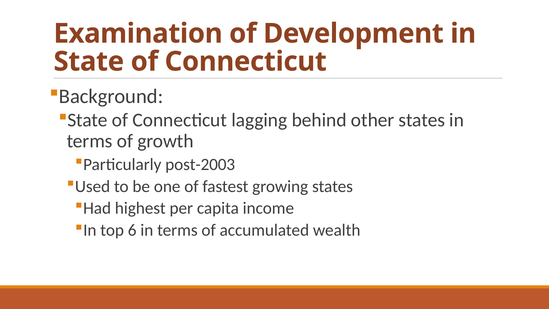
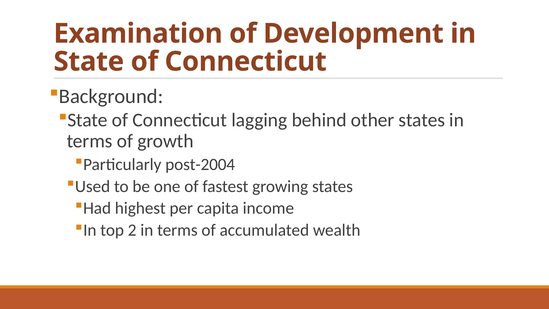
post-2003: post-2003 -> post-2004 (200, 164)
6: 6 -> 2 (132, 230)
